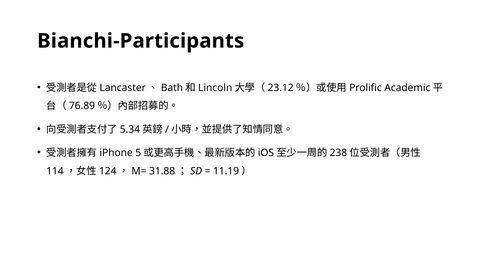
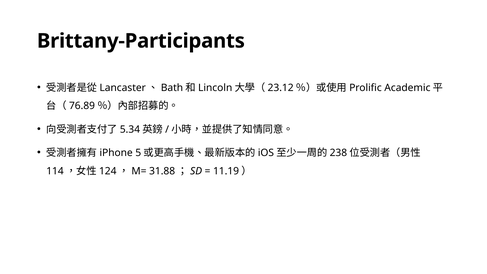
Bianchi-Participants: Bianchi-Participants -> Brittany-Participants (141, 41)
